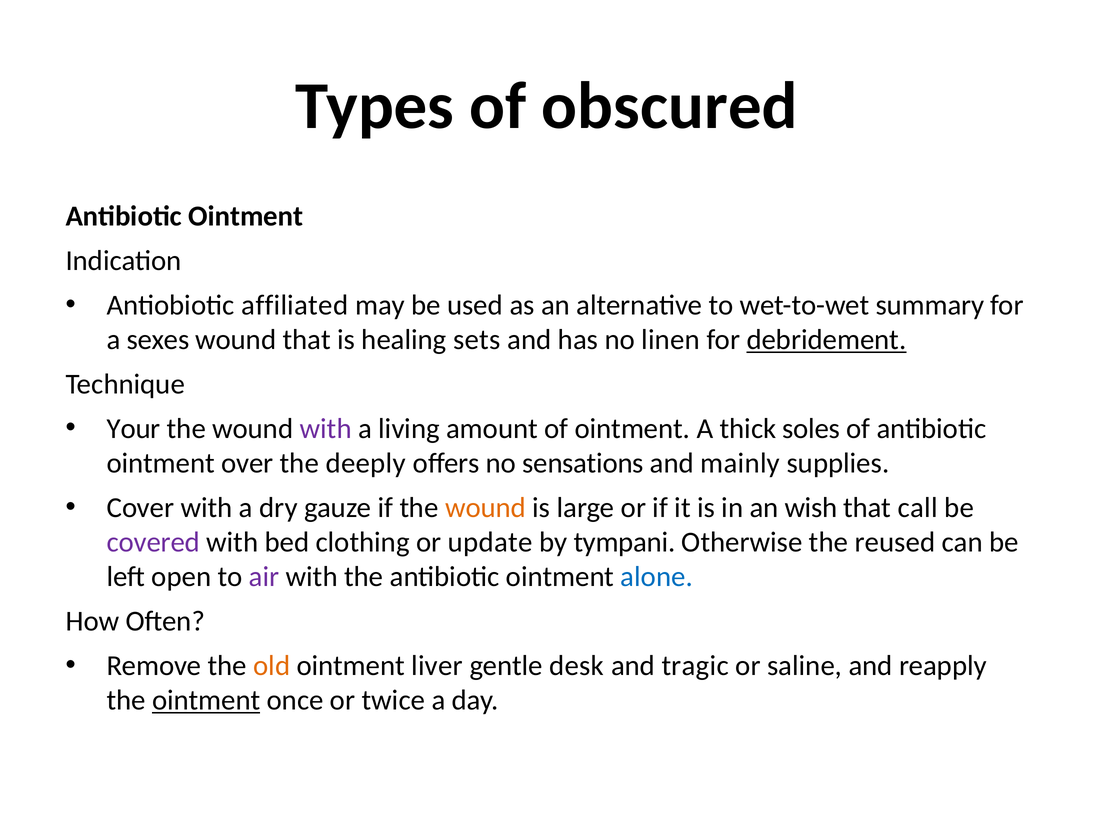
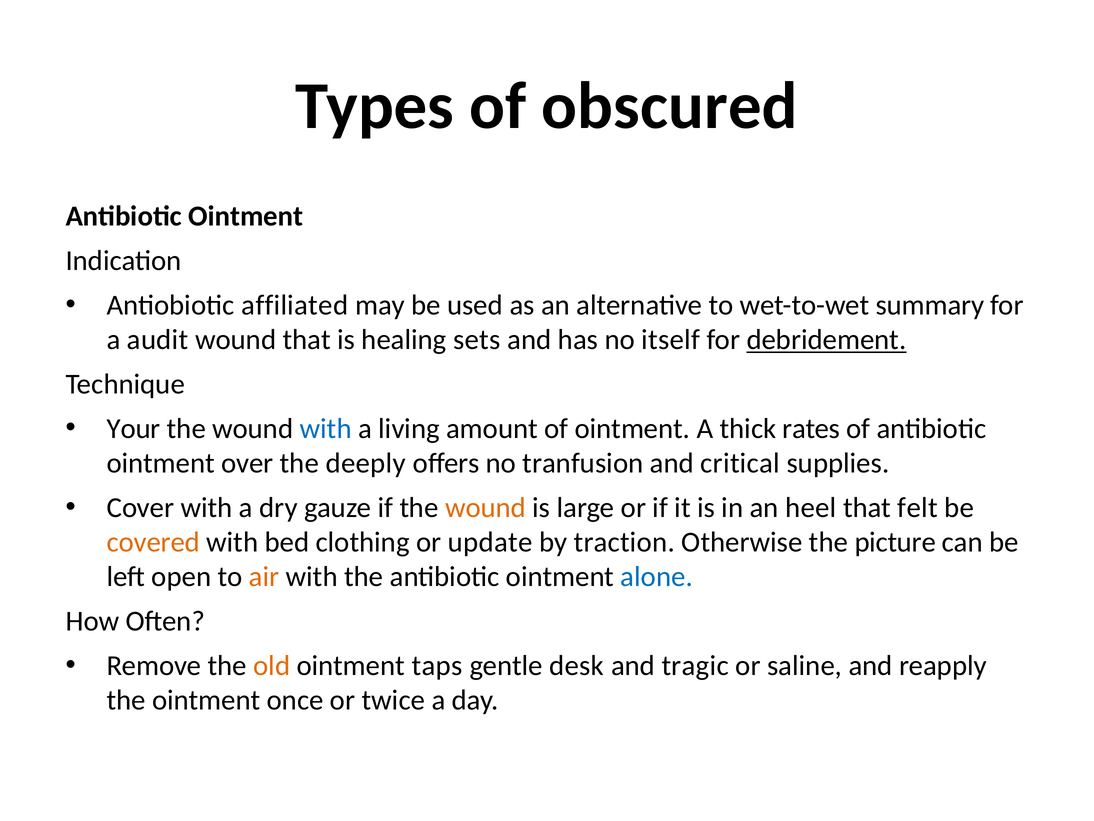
sexes: sexes -> audit (158, 340)
linen: linen -> itself (671, 340)
with colour: purple -> blue (326, 428)
soles: soles -> rates (811, 428)
sensations: sensations -> tranfusion (583, 463)
mainly: mainly -> critical (740, 463)
wish: wish -> heel (811, 507)
call: call -> felt (918, 507)
covered colour: purple -> orange (153, 542)
tympani: tympani -> traction (624, 542)
reused: reused -> picture (895, 542)
air colour: purple -> orange (264, 577)
liver: liver -> taps (437, 665)
ointment underline: present -> none (206, 700)
